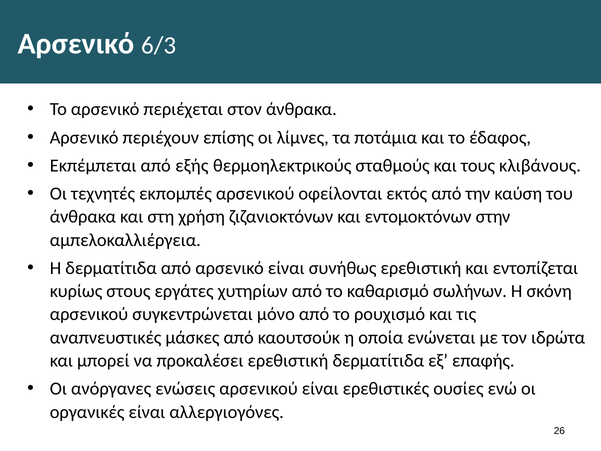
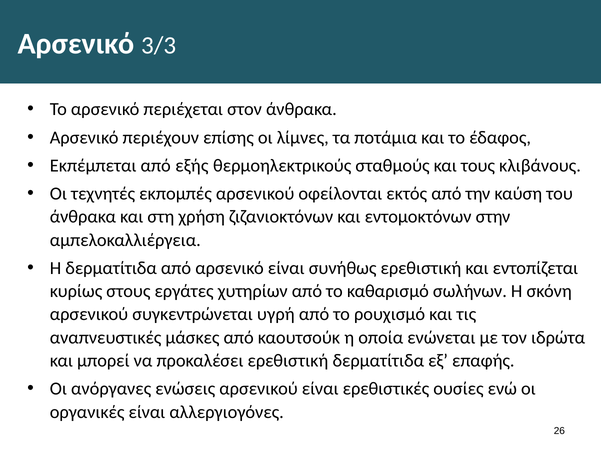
6/3: 6/3 -> 3/3 (159, 45)
μόνο: μόνο -> υγρή (276, 314)
